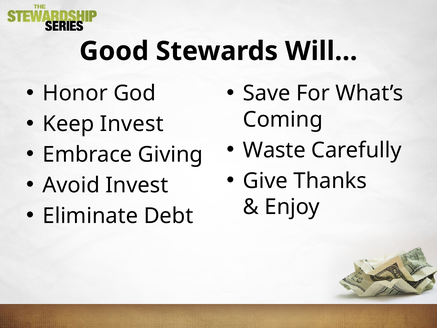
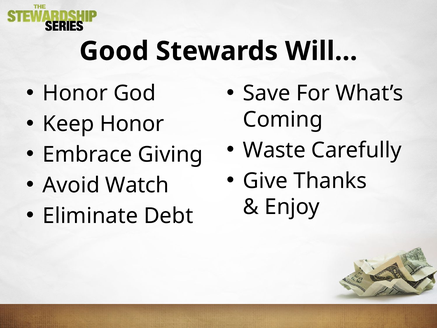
Keep Invest: Invest -> Honor (132, 124)
Avoid Invest: Invest -> Watch (137, 185)
